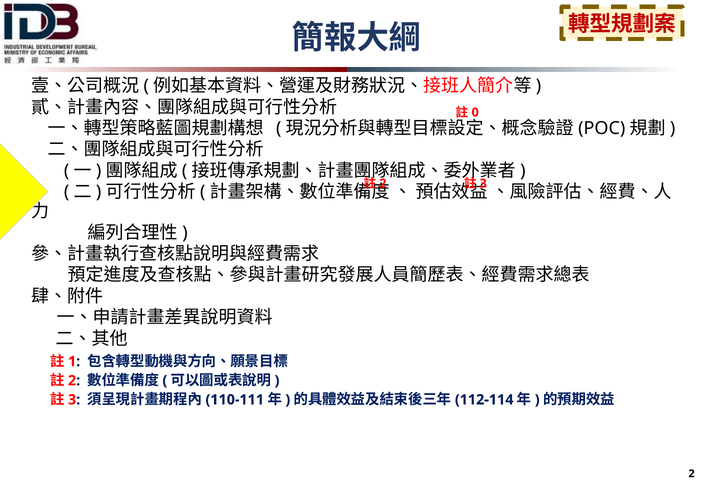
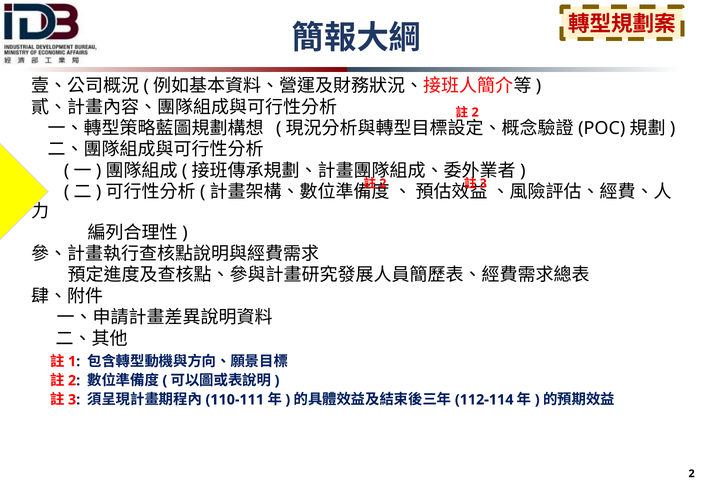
0: 0 -> 2 (475, 112)
